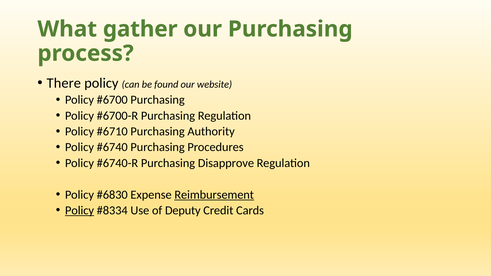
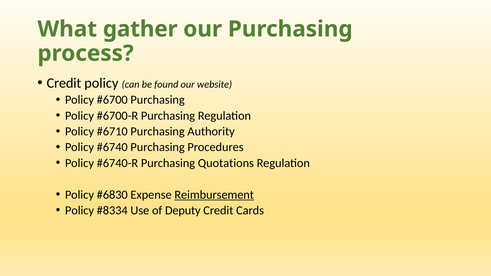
There: There -> Credit (64, 83)
Disapprove: Disapprove -> Quotations (226, 163)
Policy underline: present -> none (80, 211)
